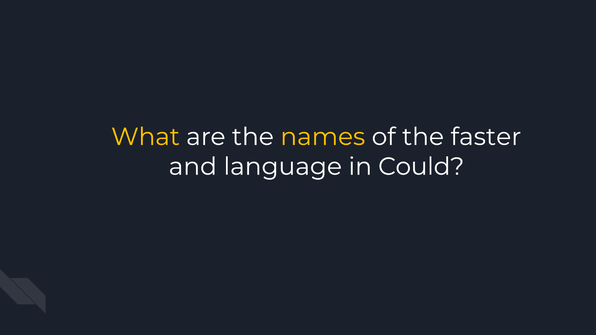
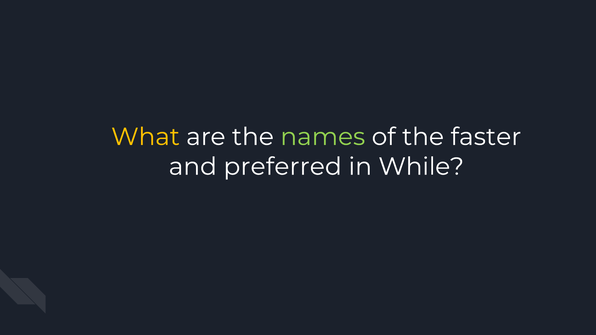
names colour: yellow -> light green (323, 137)
language: language -> preferred (283, 167)
Could: Could -> While (421, 167)
